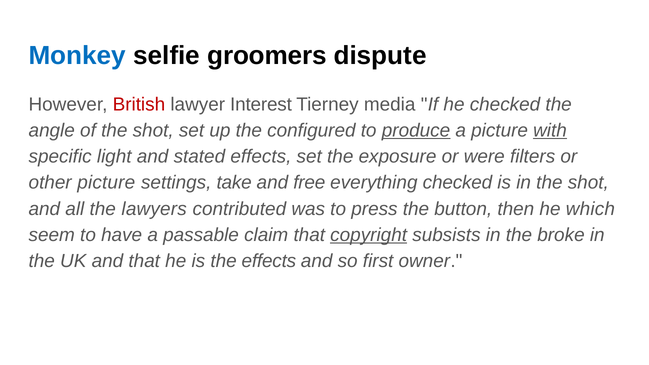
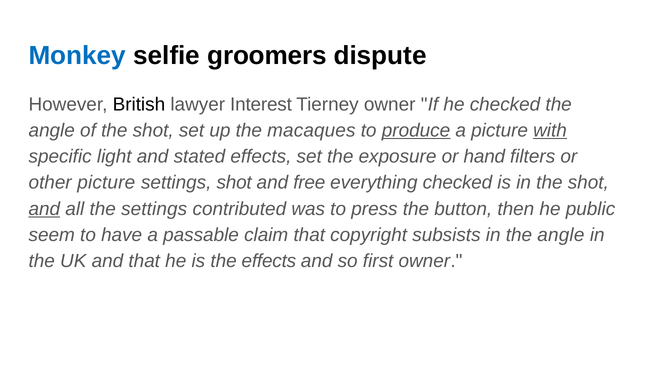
British colour: red -> black (139, 104)
Tierney media: media -> owner (390, 104)
configured: configured -> macaques (311, 130)
were: were -> hand (484, 157)
settings take: take -> shot (234, 183)
and underline: none -> present (44, 209)
the lawyers: lawyers -> settings (154, 209)
which: which -> public (591, 209)
copyright underline: present -> none (369, 235)
in the broke: broke -> angle (561, 235)
